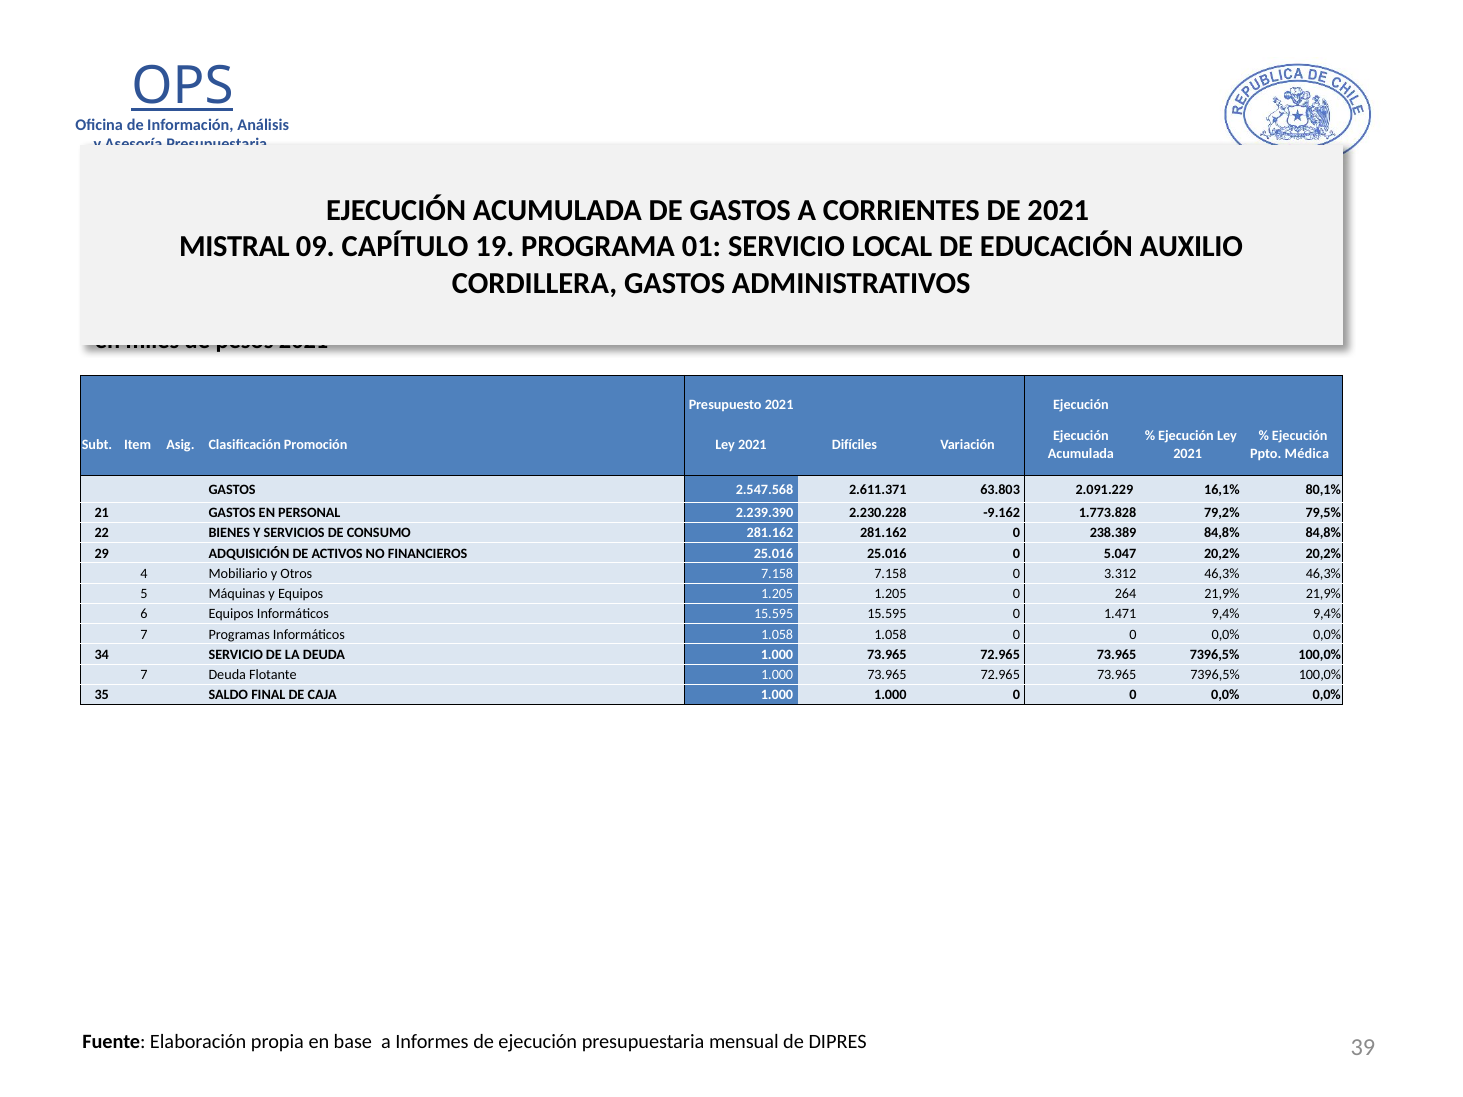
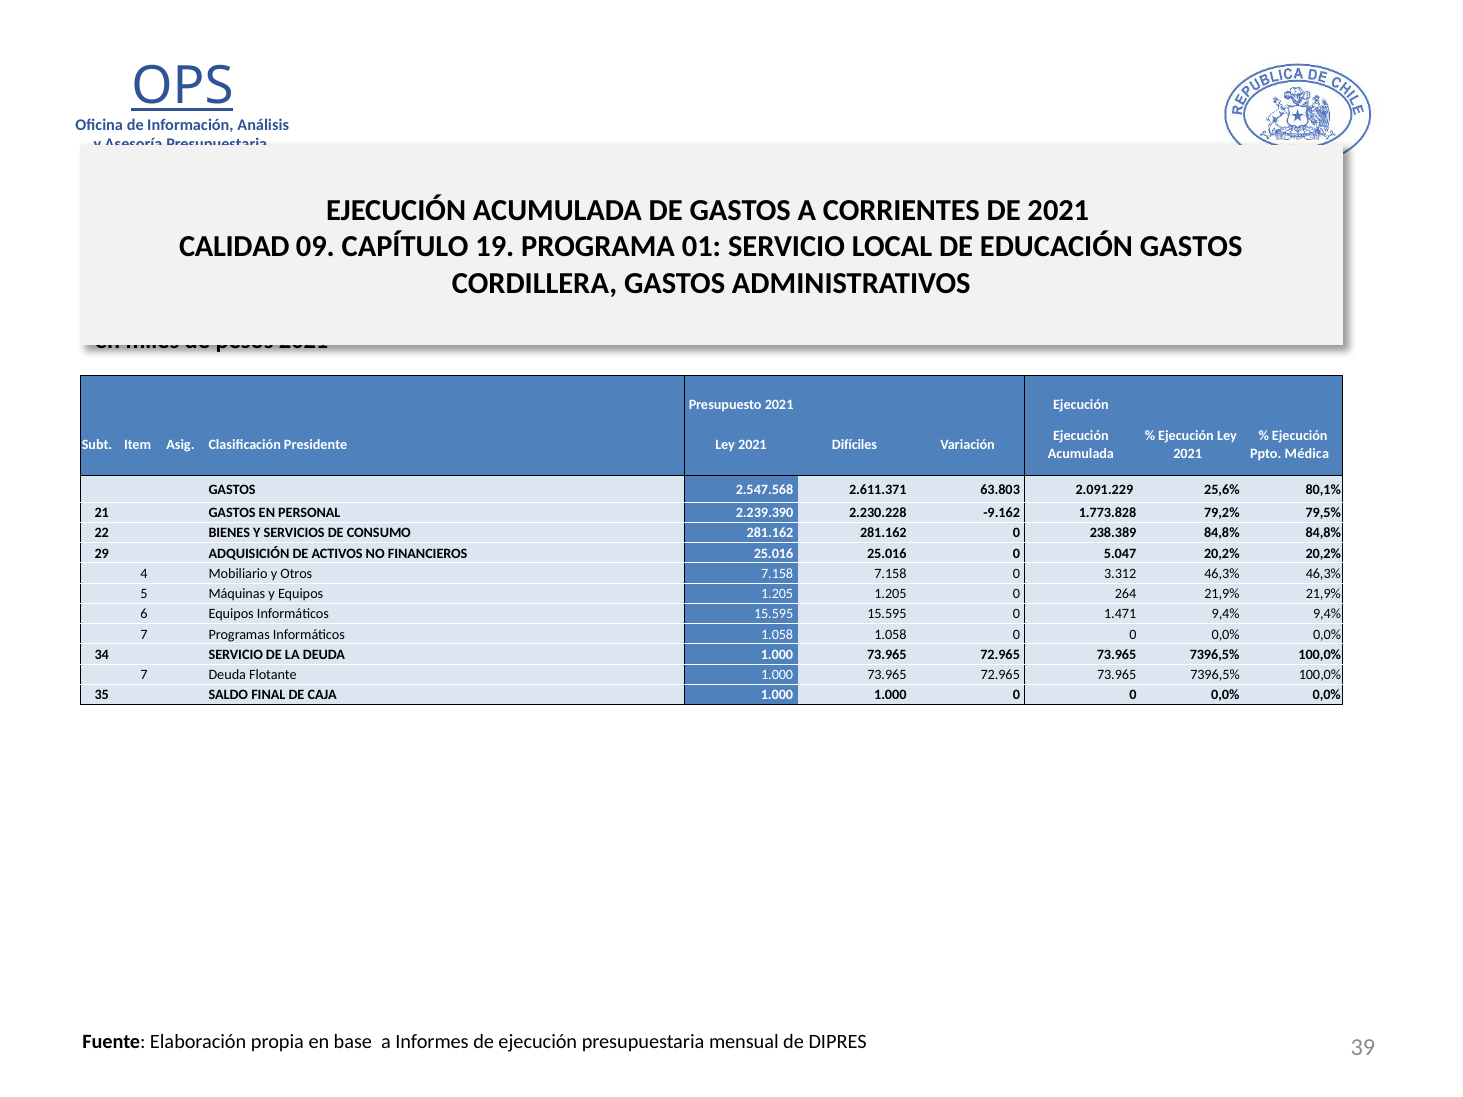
MISTRAL: MISTRAL -> CALIDAD (234, 247)
EDUCACIÓN AUXILIO: AUXILIO -> GASTOS (1191, 247)
Promoción: Promoción -> Presidente (316, 445)
16,1%: 16,1% -> 25,6% (1222, 489)
